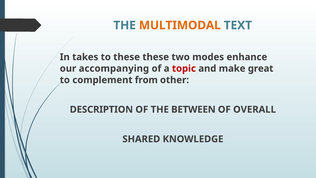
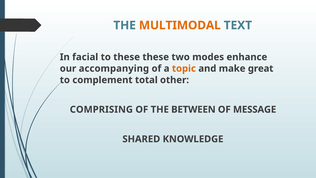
takes: takes -> facial (85, 57)
topic colour: red -> orange (184, 68)
from: from -> total (146, 80)
DESCRIPTION: DESCRIPTION -> COMPRISING (101, 109)
OVERALL: OVERALL -> MESSAGE (255, 109)
